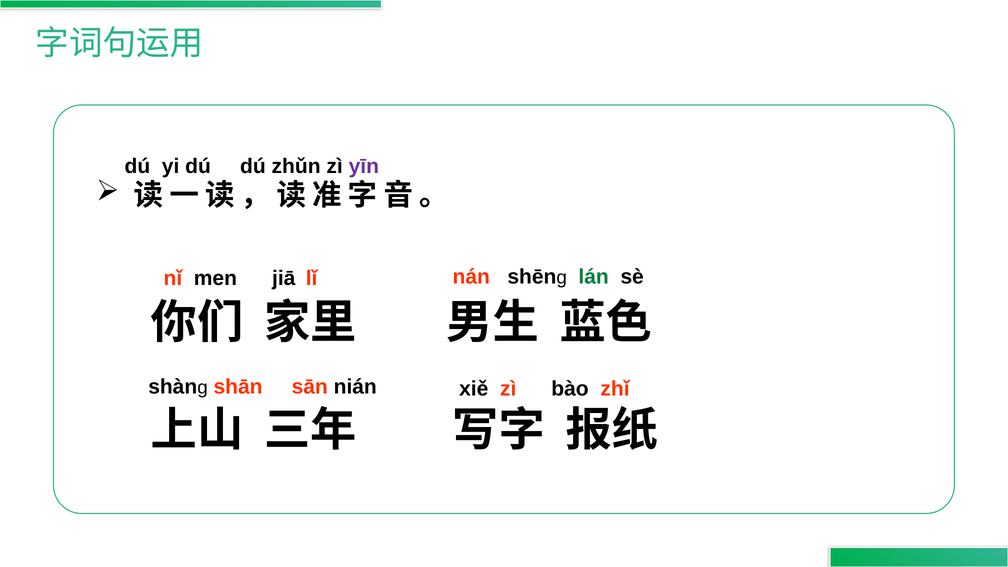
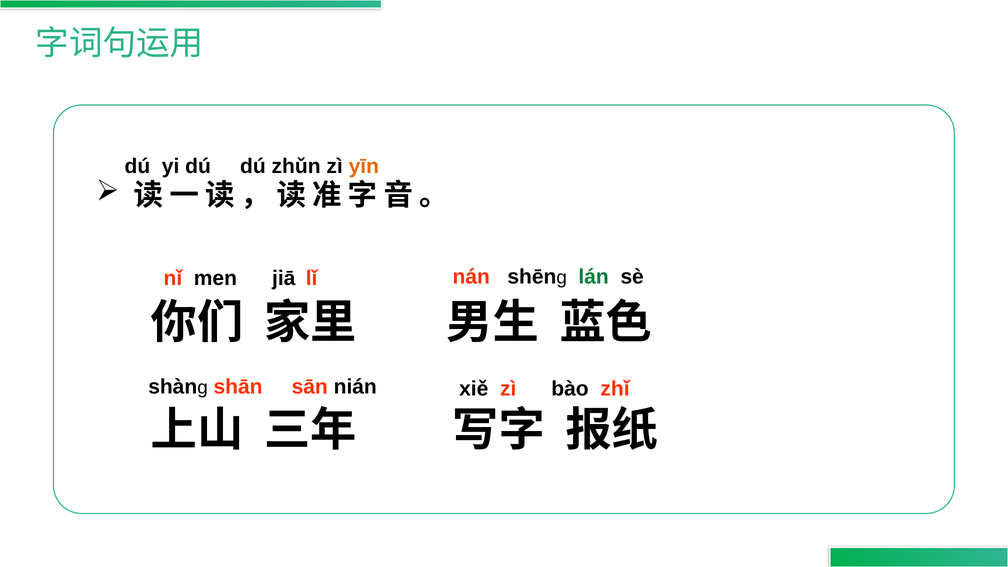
yīn colour: purple -> orange (364, 166)
